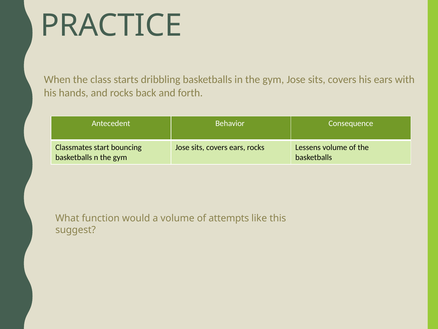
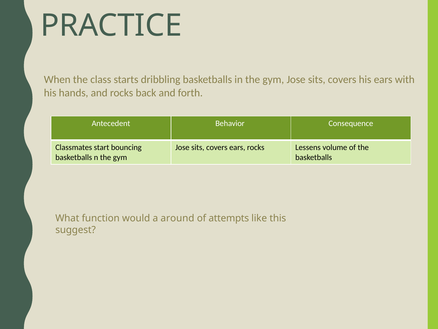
a volume: volume -> around (177, 218)
